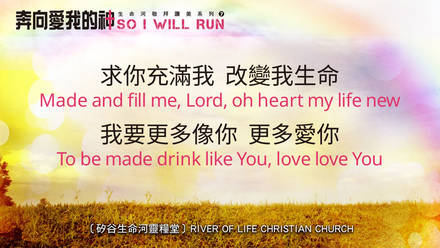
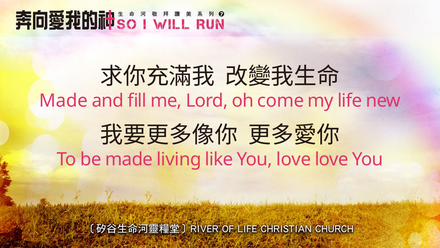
heart: heart -> come (281, 101)
drink: drink -> living (179, 159)
